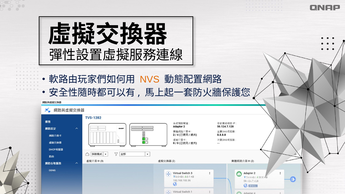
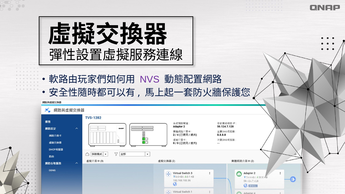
NVS colour: orange -> purple (150, 80)
